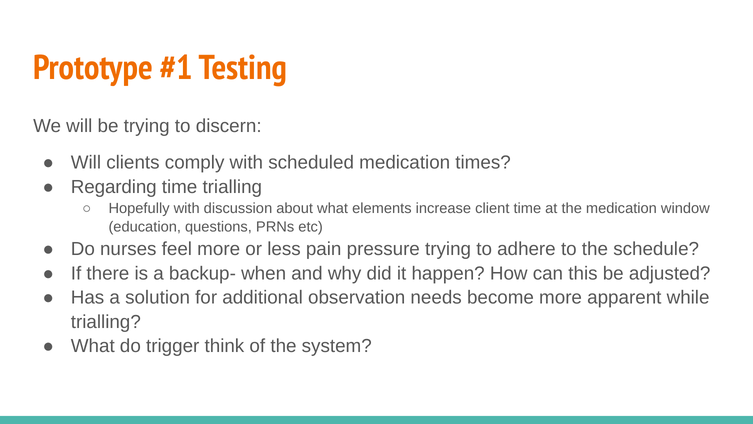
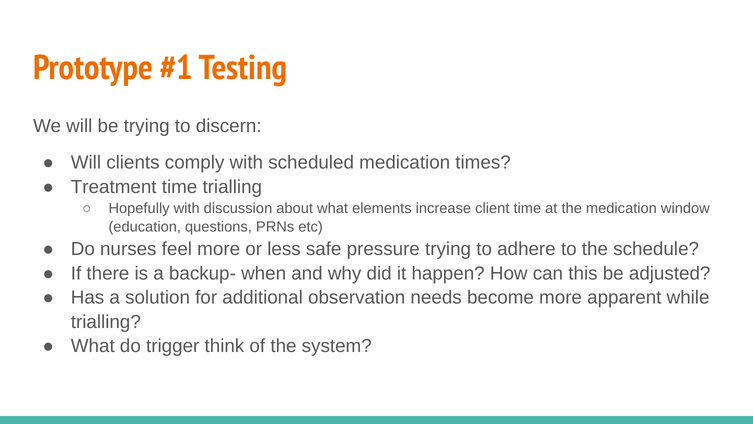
Regarding: Regarding -> Treatment (114, 187)
pain: pain -> safe (324, 249)
